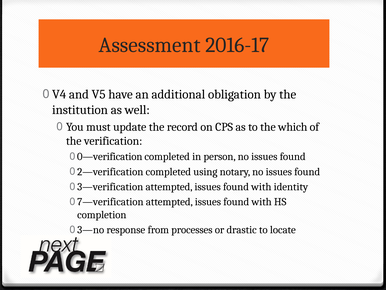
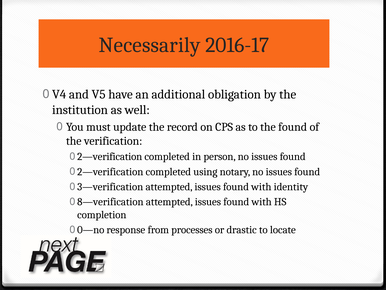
Assessment: Assessment -> Necessarily (150, 45)
the which: which -> found (293, 127)
0—verification: 0—verification -> 2—verification (110, 156)
7—verification: 7—verification -> 8—verification (110, 201)
3—no: 3—no -> 0—no (91, 229)
